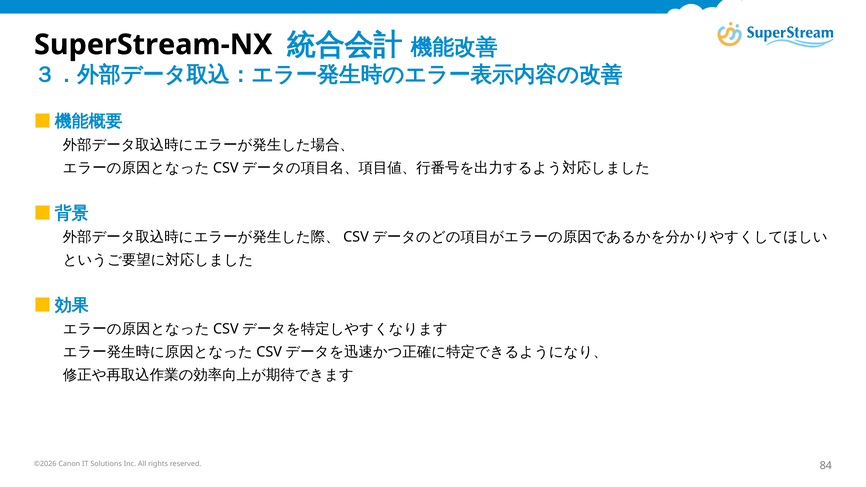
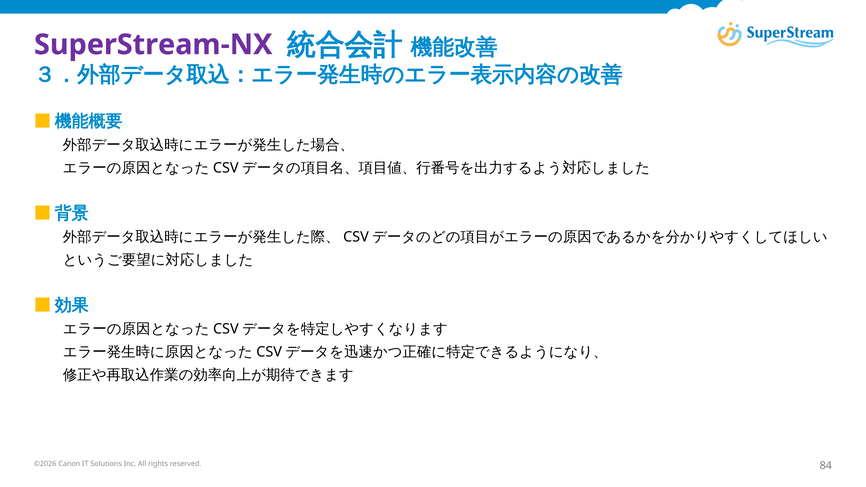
SuperStream-NX colour: black -> purple (153, 45)
